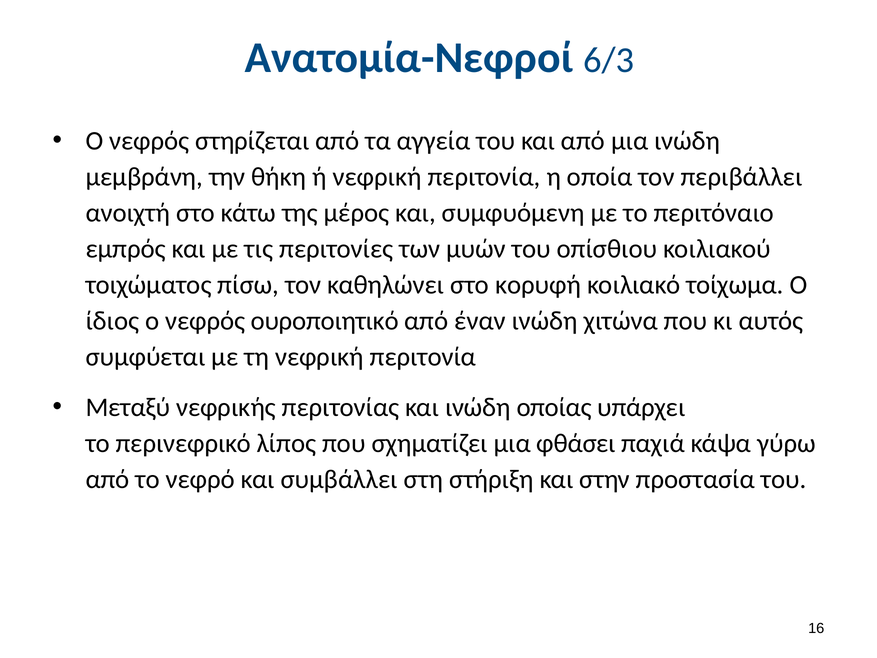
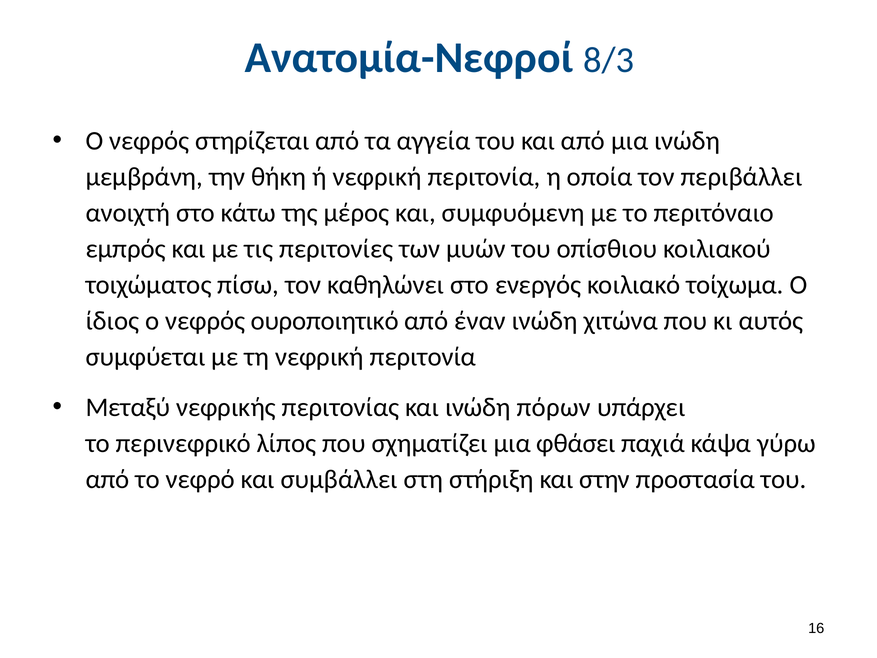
6/3: 6/3 -> 8/3 (609, 60)
κορυφή: κορυφή -> ενεργός (538, 285)
οποίας: οποίας -> πόρων (554, 407)
